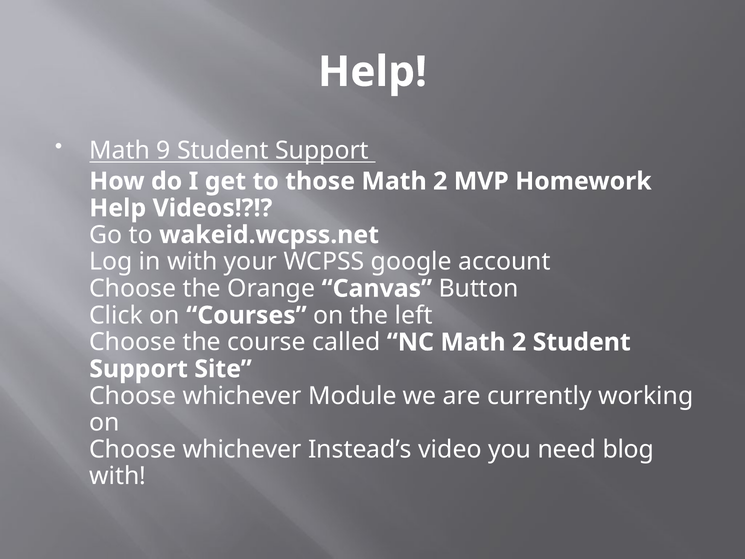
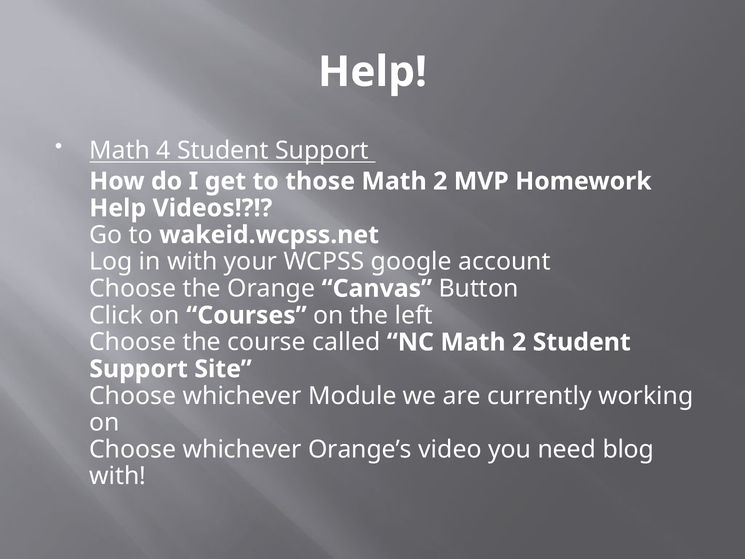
9: 9 -> 4 (164, 151)
Instead’s: Instead’s -> Orange’s (360, 449)
